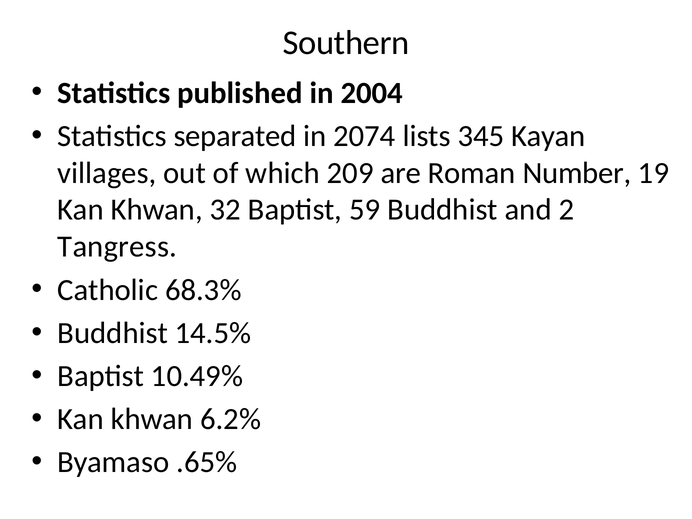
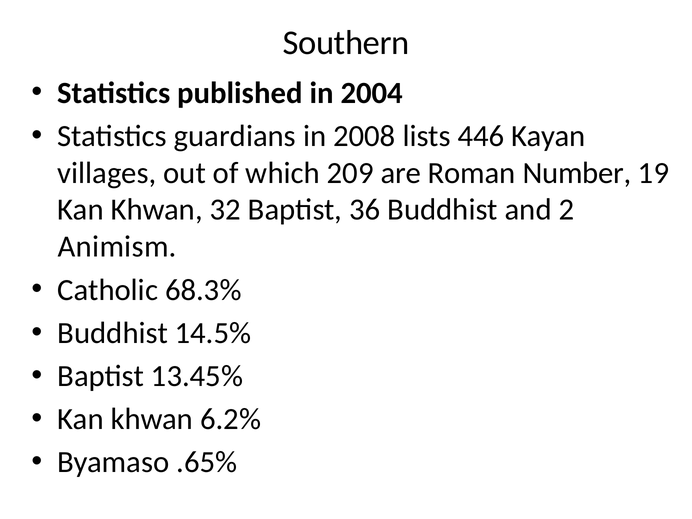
separated: separated -> guardians (235, 136)
2074: 2074 -> 2008 (364, 136)
345: 345 -> 446 (481, 136)
59: 59 -> 36 (365, 210)
Tangress: Tangress -> Animism (117, 247)
10.49%: 10.49% -> 13.45% (197, 376)
